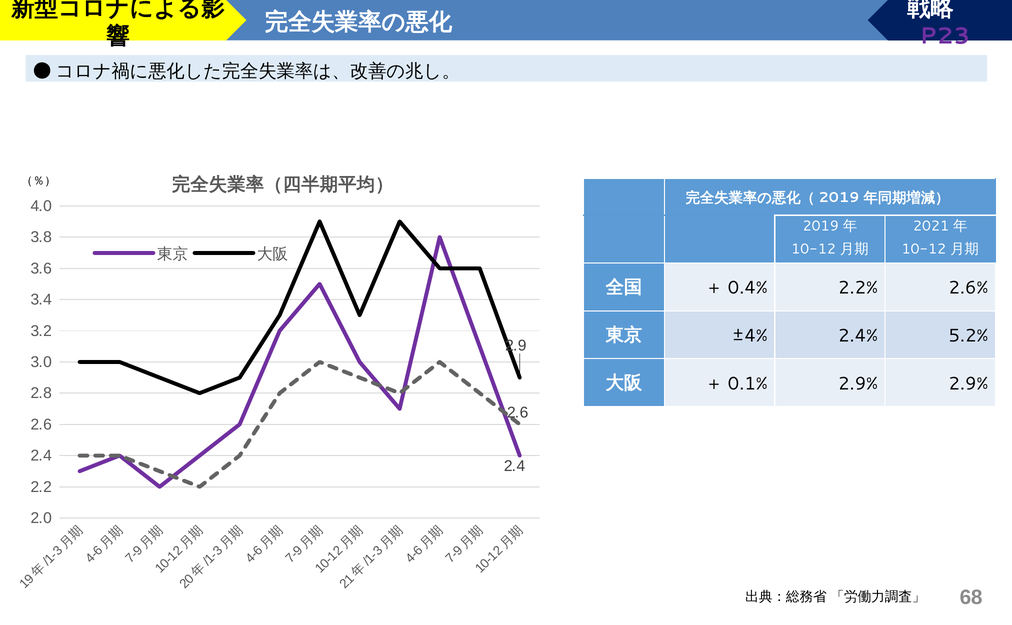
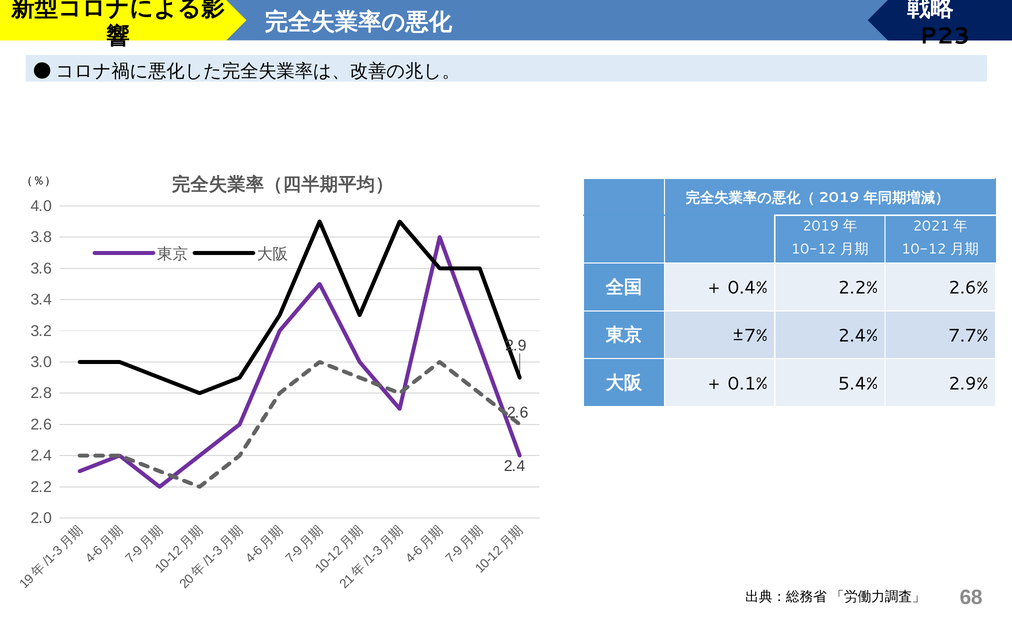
P23 colour: purple -> black (945, 36)
±4%: ±4% -> ±7% (750, 336)
5.2%: 5.2% -> 7.7% (968, 336)
2.9%: 2.9% -> 5.4% (858, 384)
